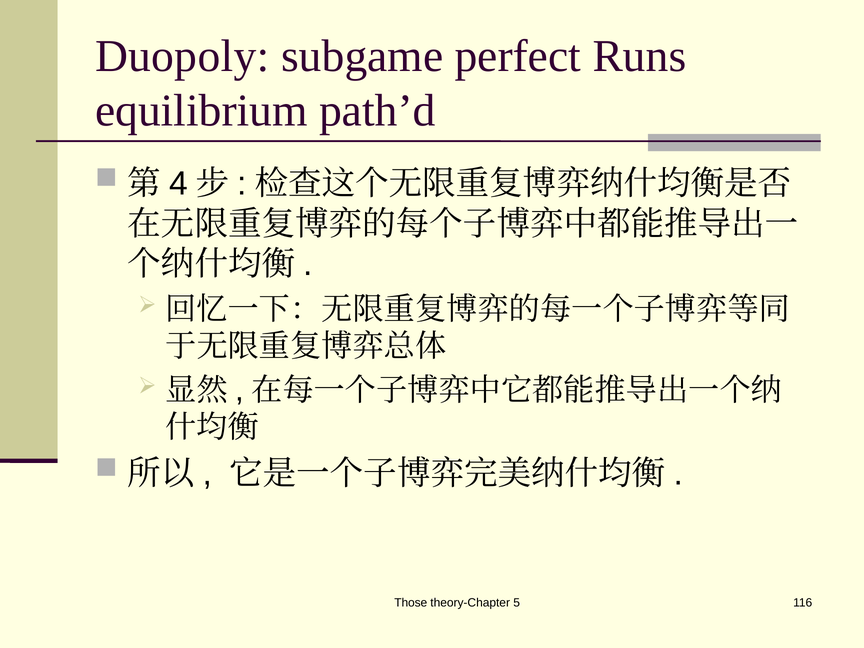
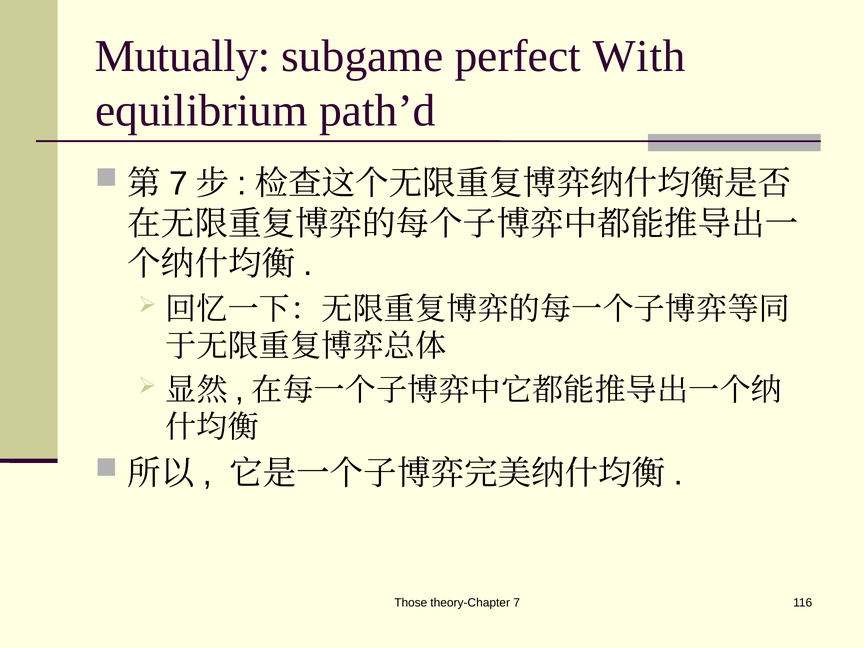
Duopoly: Duopoly -> Mutually (183, 56)
Runs: Runs -> With (639, 56)
4: 4 -> 7 (178, 184)
theory-Chapter 5: 5 -> 7 (517, 603)
